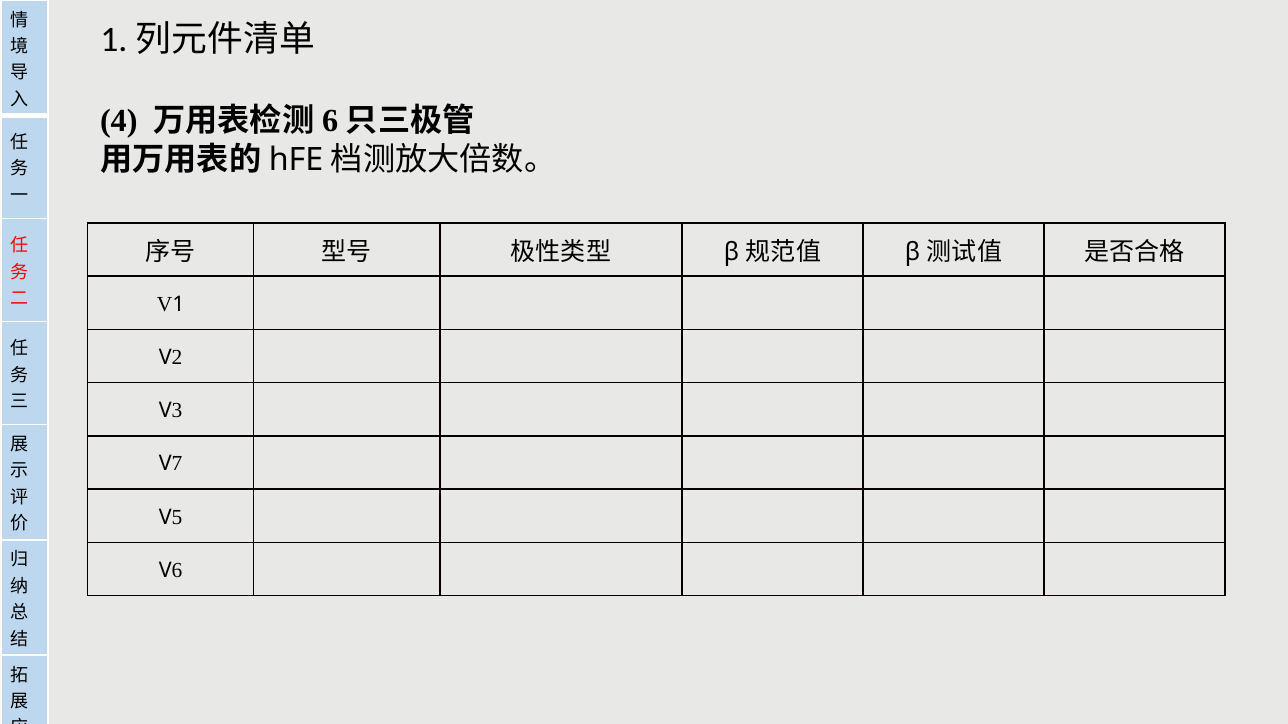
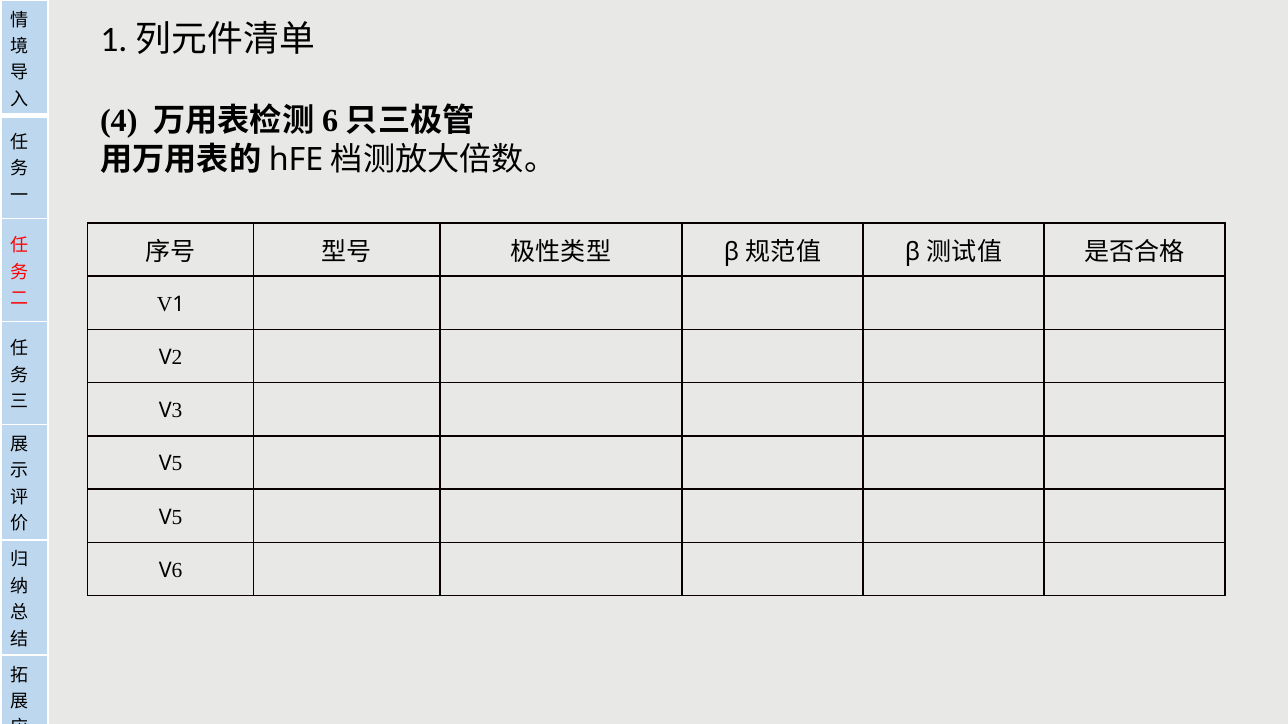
7: 7 -> 5 (177, 464)
